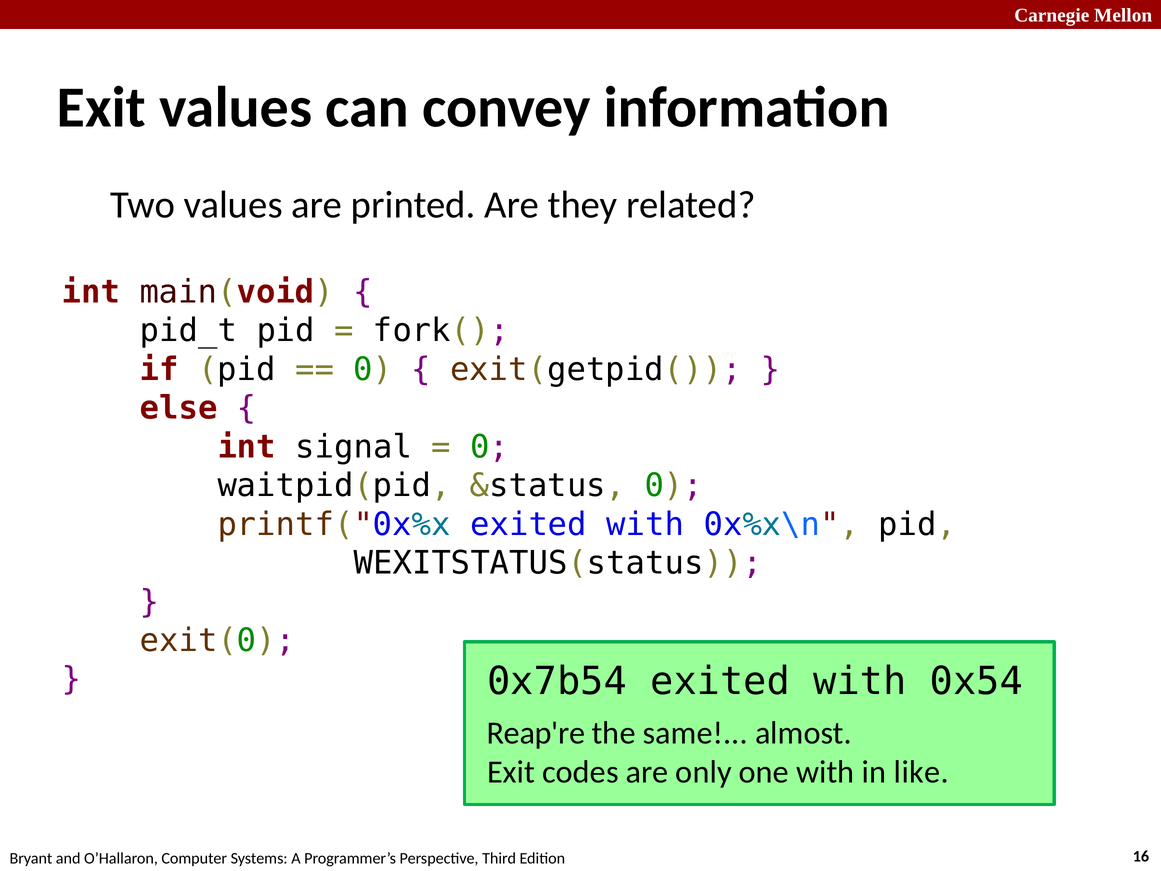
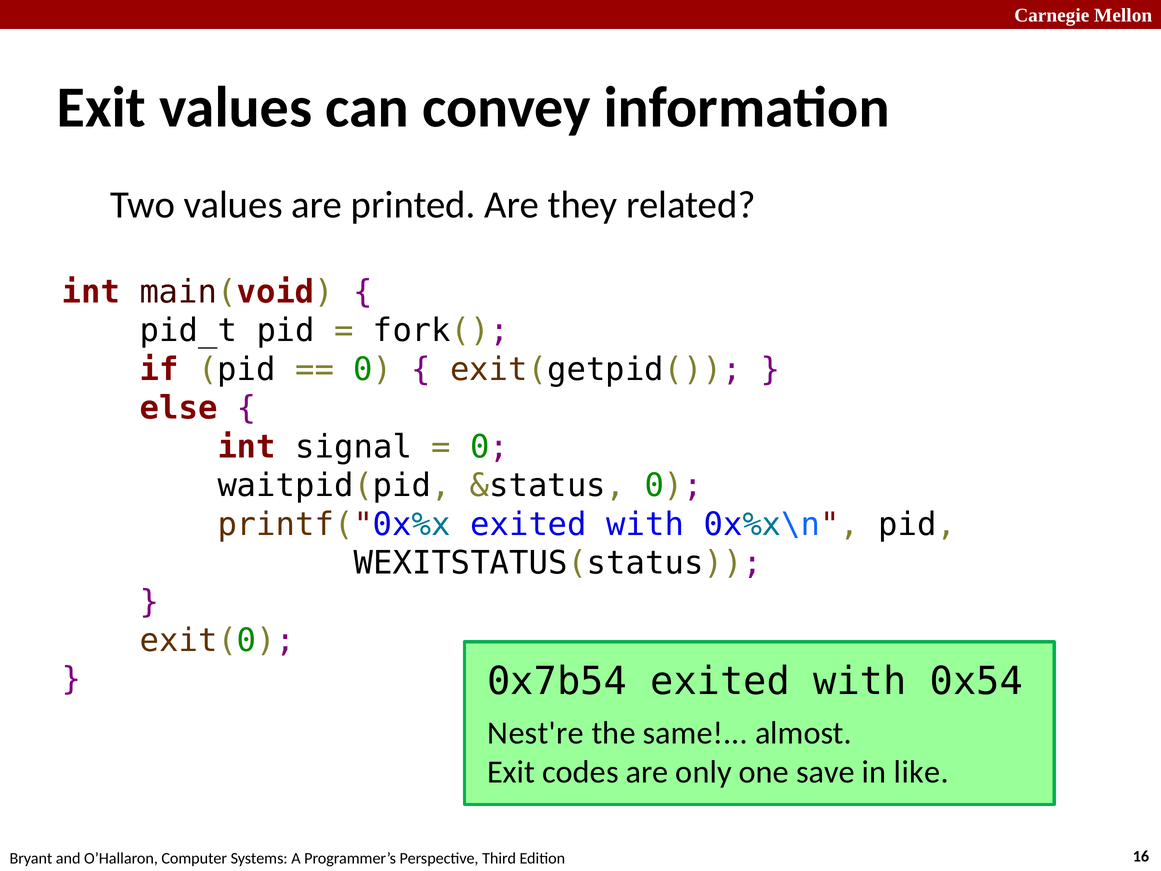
Reap're: Reap're -> Nest're (536, 733)
one with: with -> save (825, 772)
